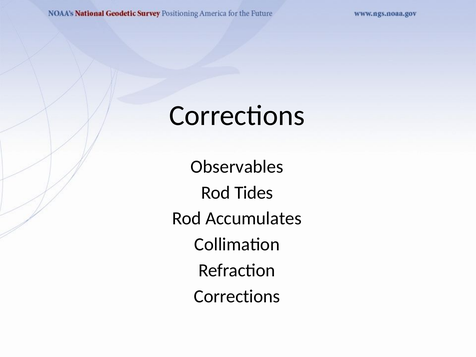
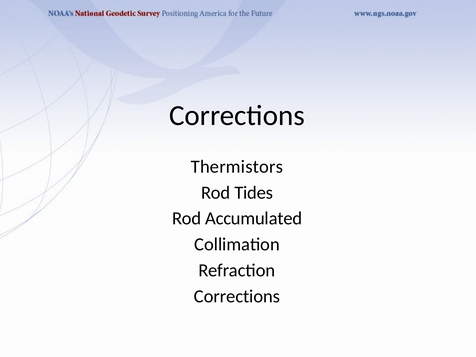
Observables: Observables -> Thermistors (237, 167)
Accumulates: Accumulates -> Accumulated (254, 219)
